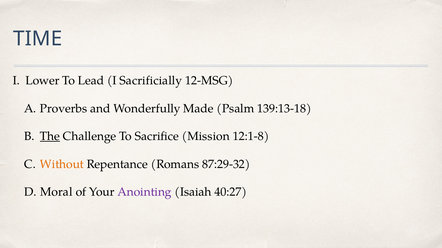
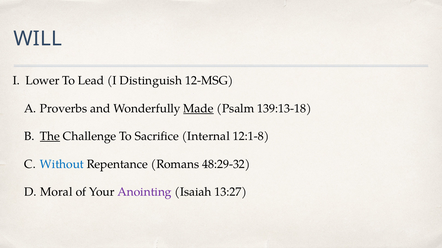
TIME: TIME -> WILL (38, 39)
Sacrificially: Sacrificially -> Distinguish (151, 81)
Made underline: none -> present (198, 109)
Mission: Mission -> Internal (206, 137)
Without colour: orange -> blue (62, 165)
87:29-32: 87:29-32 -> 48:29-32 (226, 165)
40:27: 40:27 -> 13:27 (231, 193)
